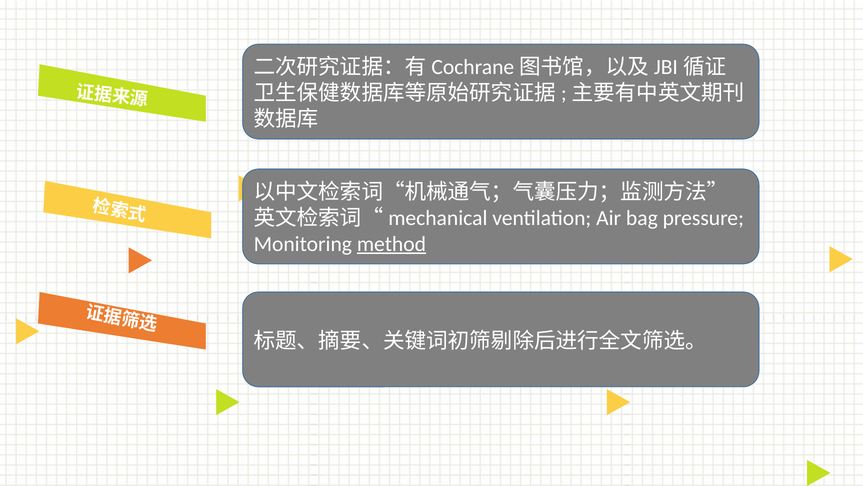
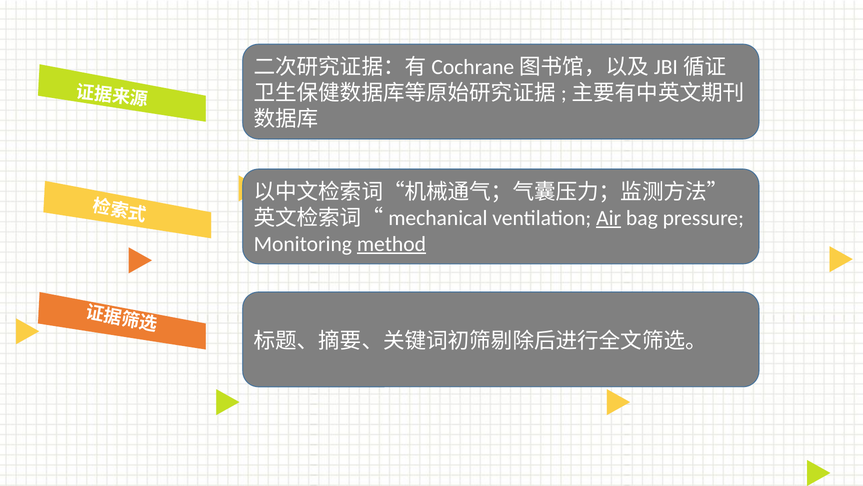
Air underline: none -> present (609, 218)
